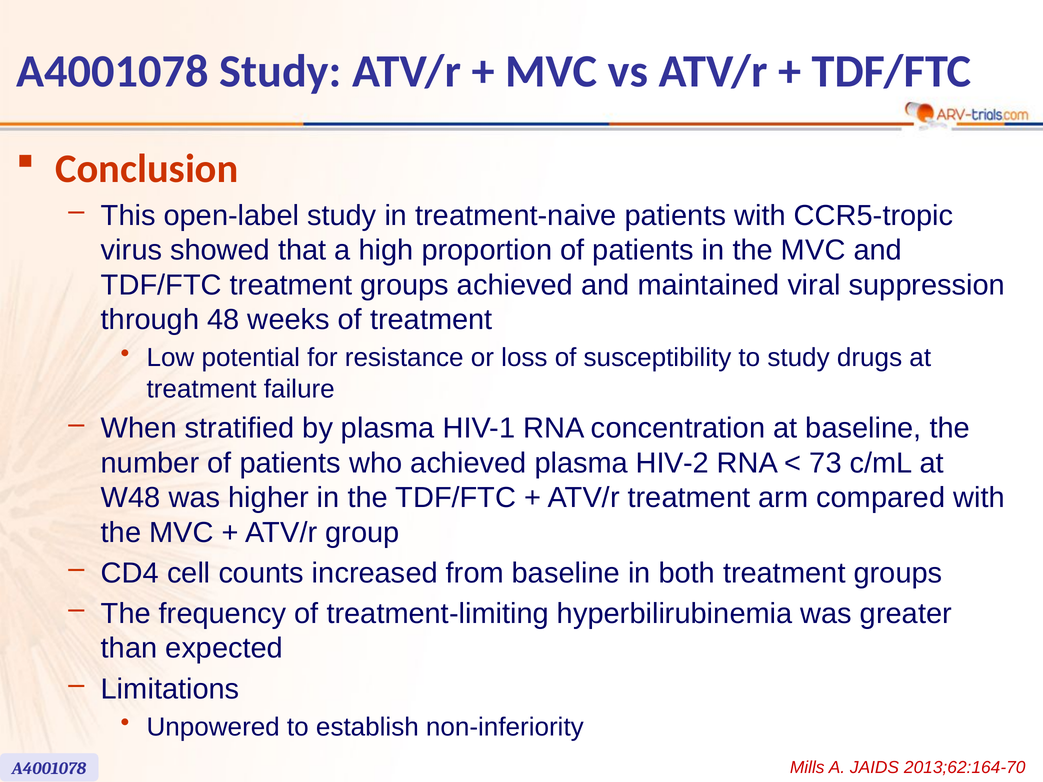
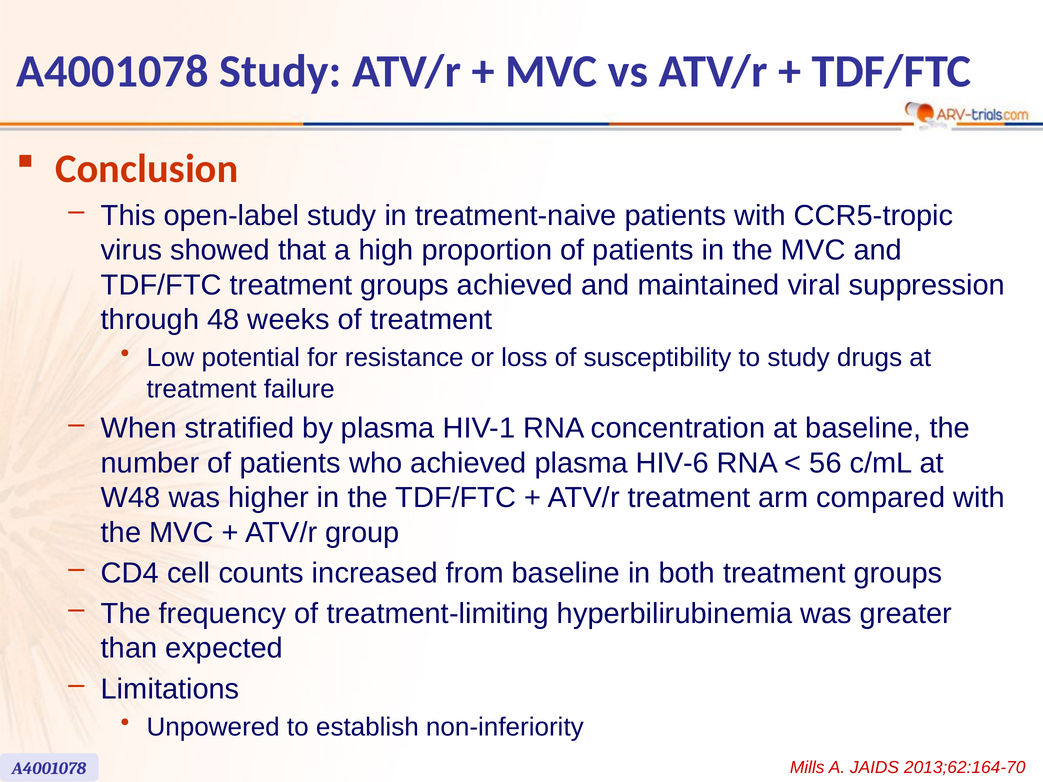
HIV-2: HIV-2 -> HIV-6 (672, 463)
73: 73 -> 56 (826, 463)
